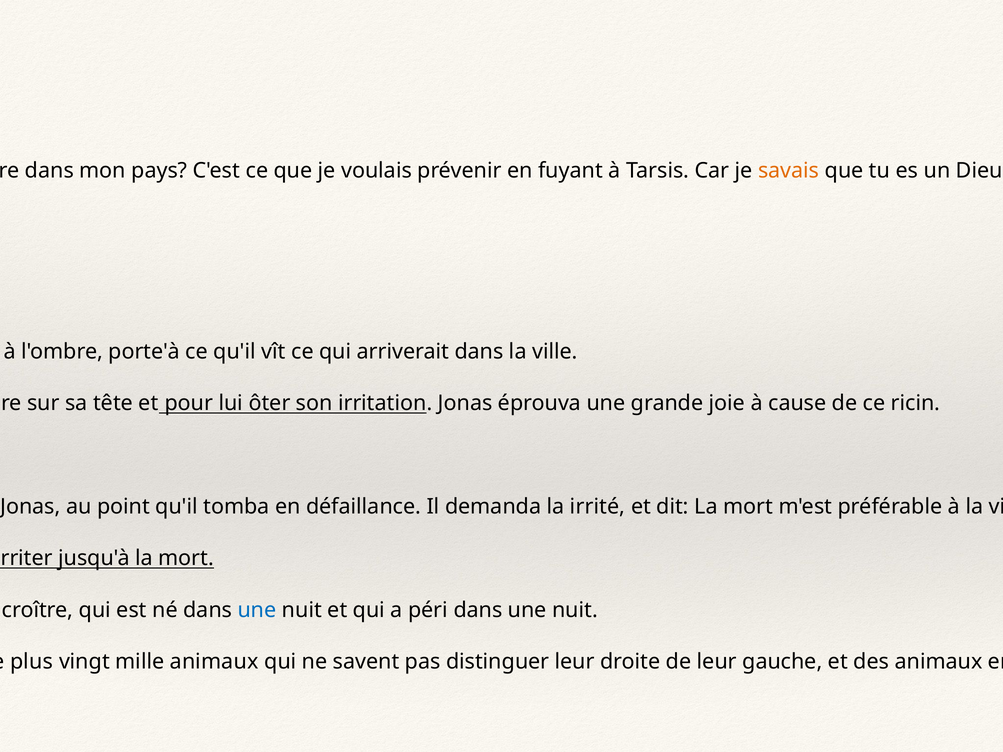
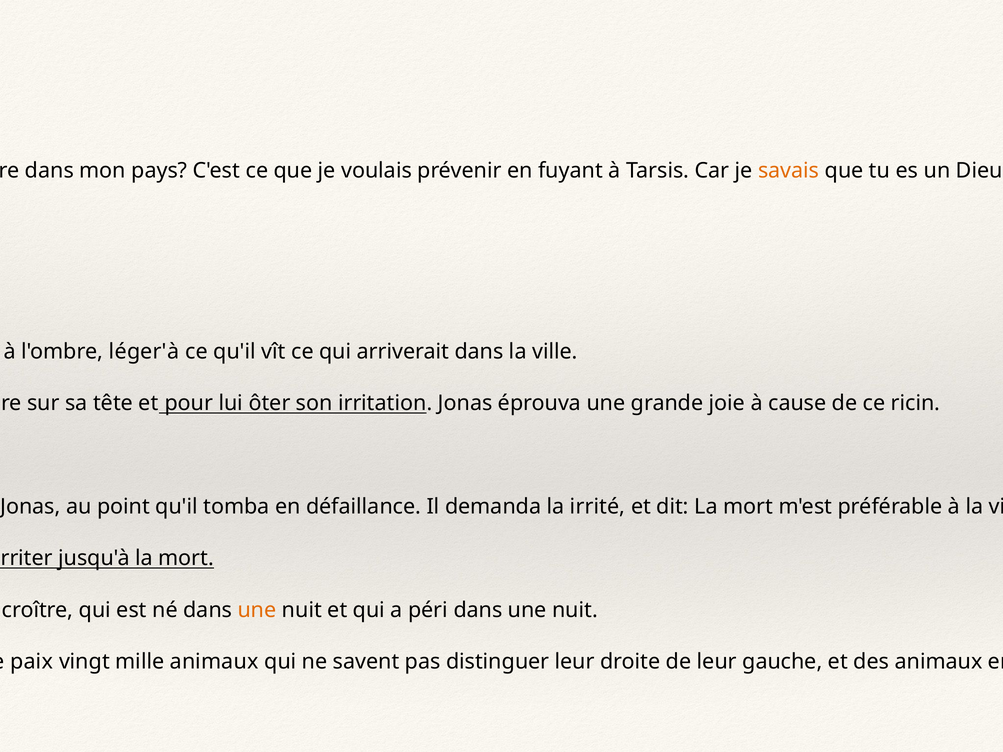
porte'à: porte'à -> léger'à (144, 352)
une colour: blue -> orange (257, 610)
plus: plus -> paix (32, 662)
